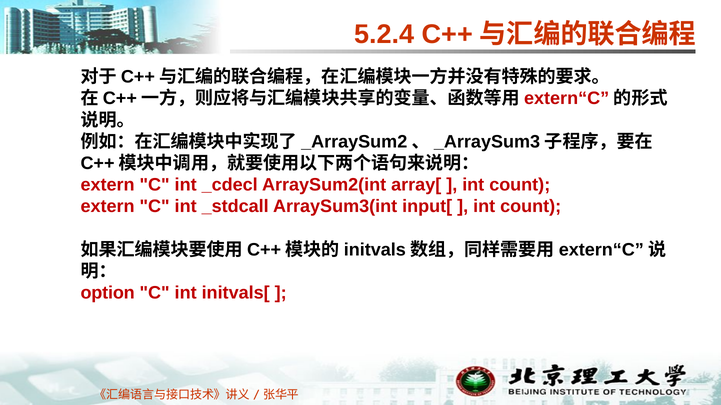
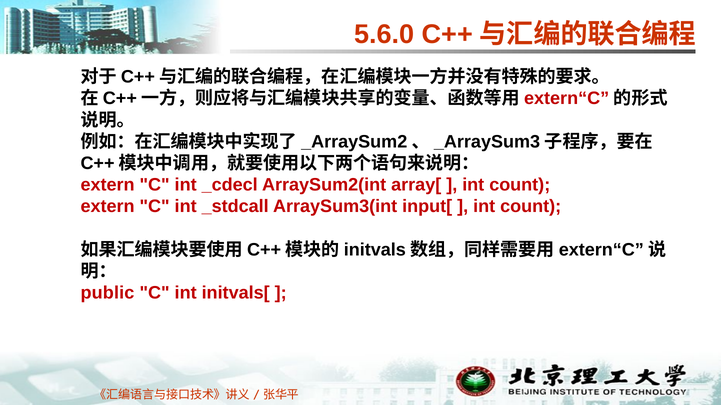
5.2.4: 5.2.4 -> 5.6.0 (384, 34)
option: option -> public (107, 293)
